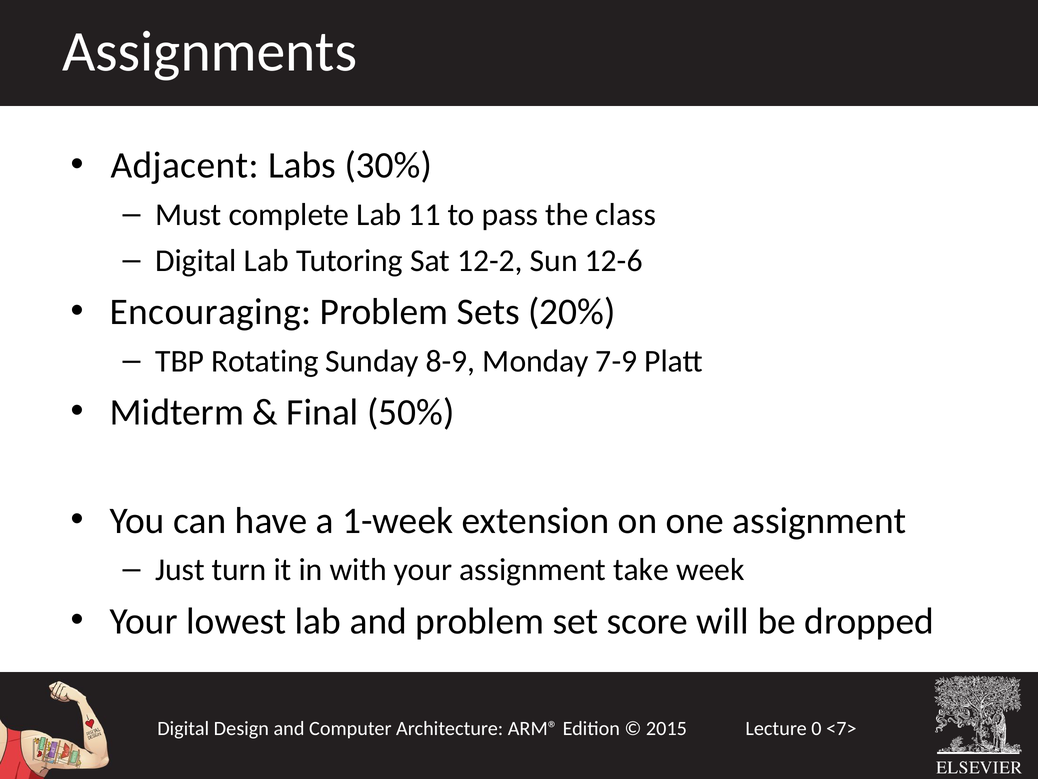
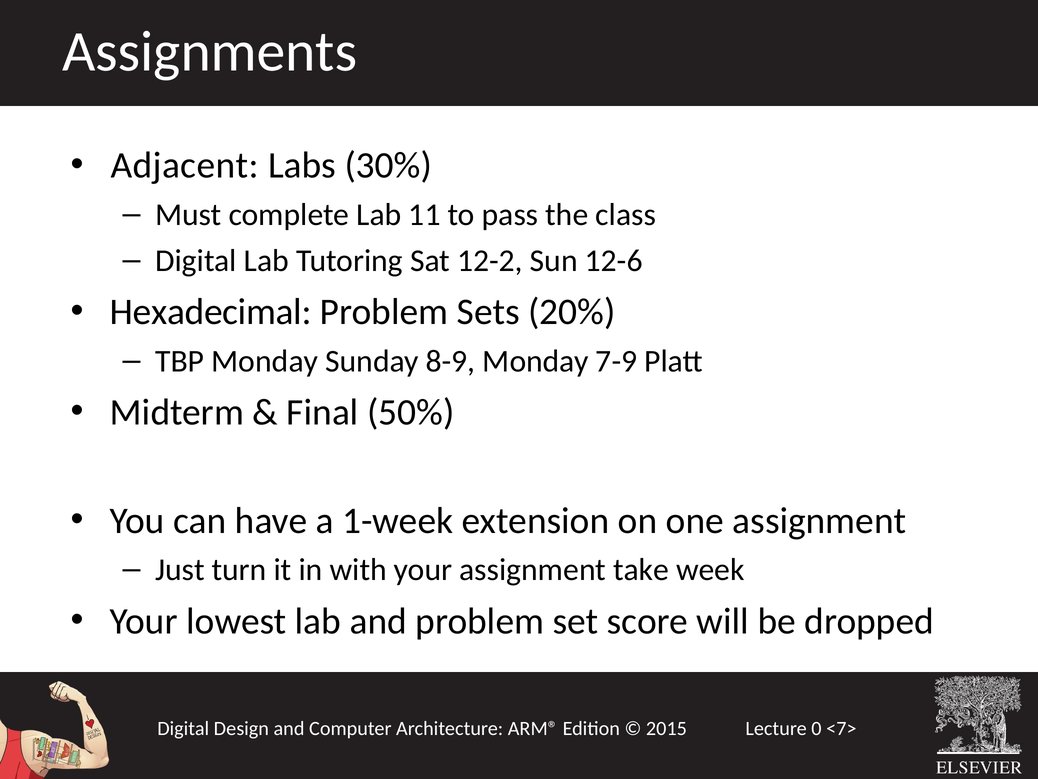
Encouraging: Encouraging -> Hexadecimal (211, 312)
TBP Rotating: Rotating -> Monday (265, 361)
